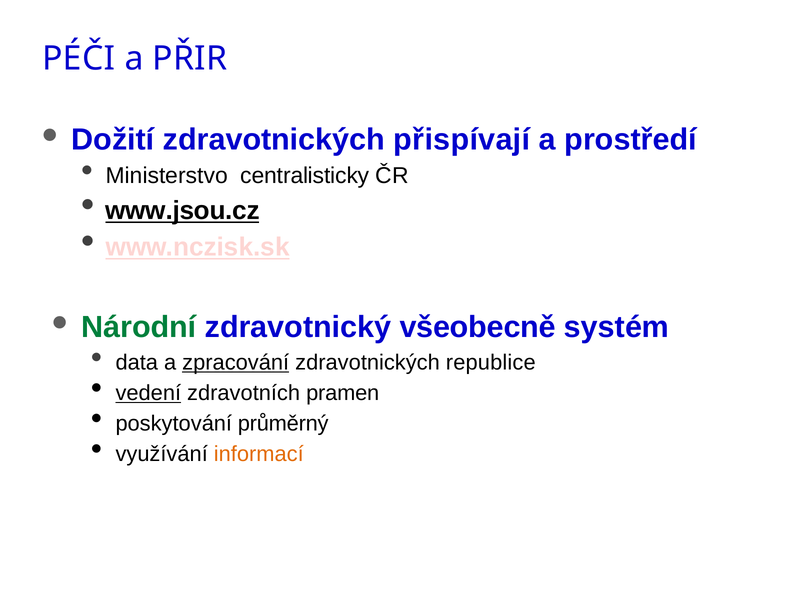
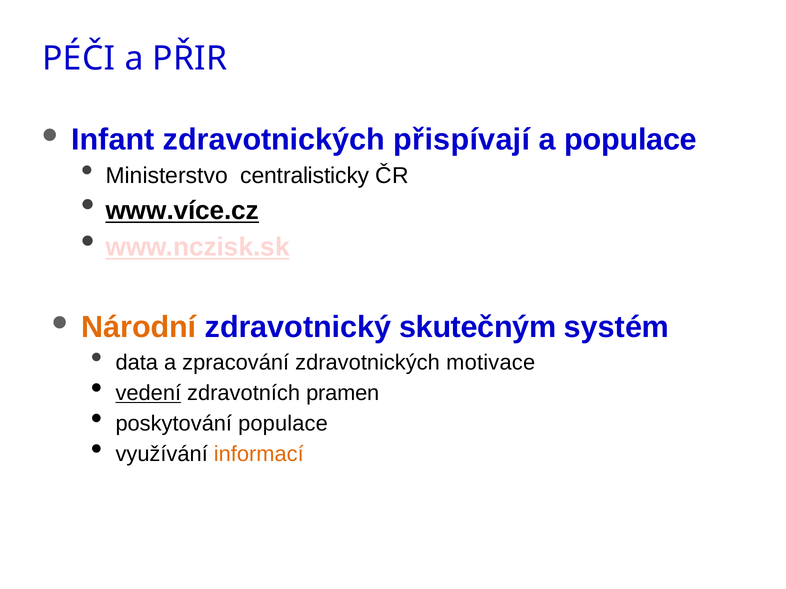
Dožití: Dožití -> Infant (113, 140)
a prostředí: prostředí -> populace (631, 140)
www.jsou.cz: www.jsou.cz -> www.více.cz (182, 211)
Národní colour: green -> orange (139, 328)
všeobecně: všeobecně -> skutečným (478, 328)
zpracování underline: present -> none (236, 363)
republice: republice -> motivace (491, 363)
poskytování průměrný: průměrný -> populace (283, 424)
